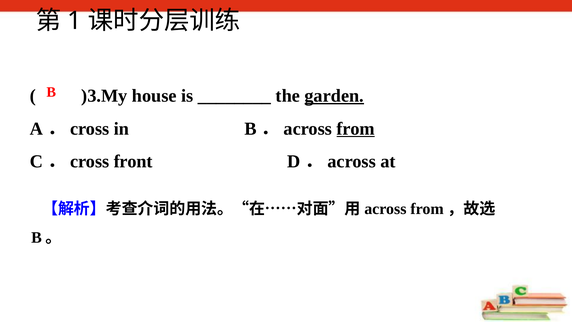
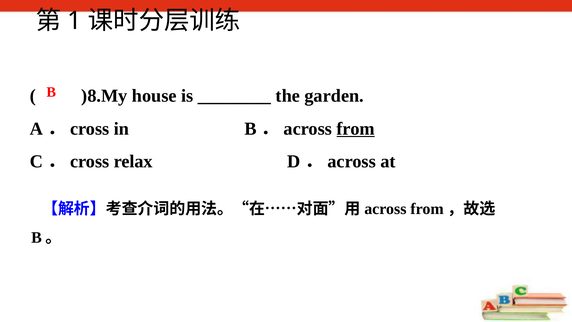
)3.My: )3.My -> )8.My (104, 96)
garden underline: present -> none (334, 96)
front: front -> relax (133, 161)
